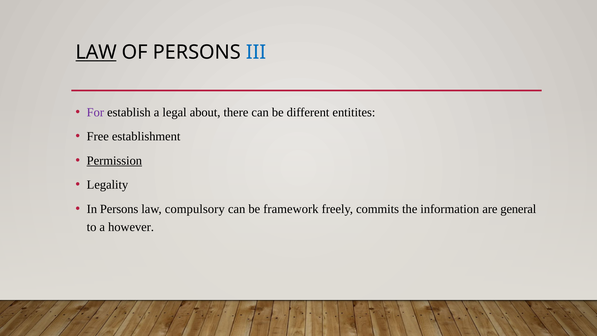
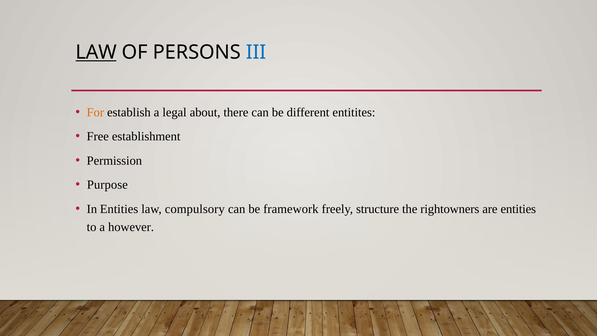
For colour: purple -> orange (95, 112)
Permission underline: present -> none (114, 161)
Legality: Legality -> Purpose (107, 185)
In Persons: Persons -> Entities (119, 209)
commits: commits -> structure (378, 209)
information: information -> rightowners (450, 209)
are general: general -> entities (518, 209)
